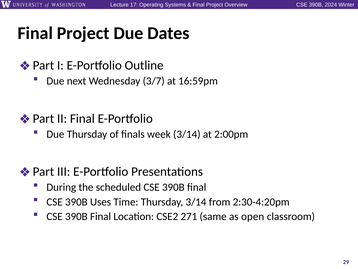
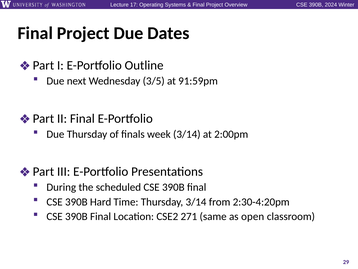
3/7: 3/7 -> 3/5 (154, 81)
16:59pm: 16:59pm -> 91:59pm (198, 81)
Uses: Uses -> Hard (101, 202)
